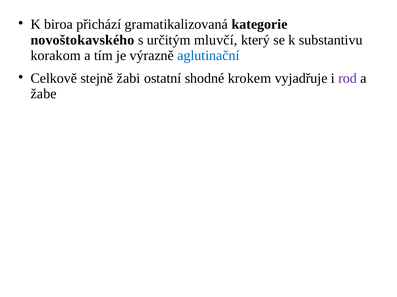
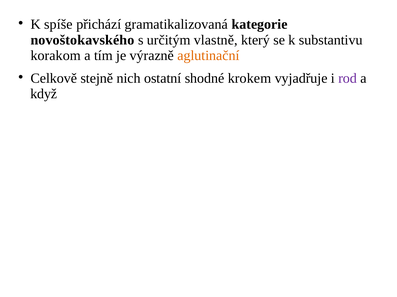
biroa: biroa -> spíše (58, 24)
mluvčí: mluvčí -> vlastně (216, 40)
aglutinační colour: blue -> orange (208, 56)
žabi: žabi -> nich (129, 78)
žabe: žabe -> když (44, 94)
